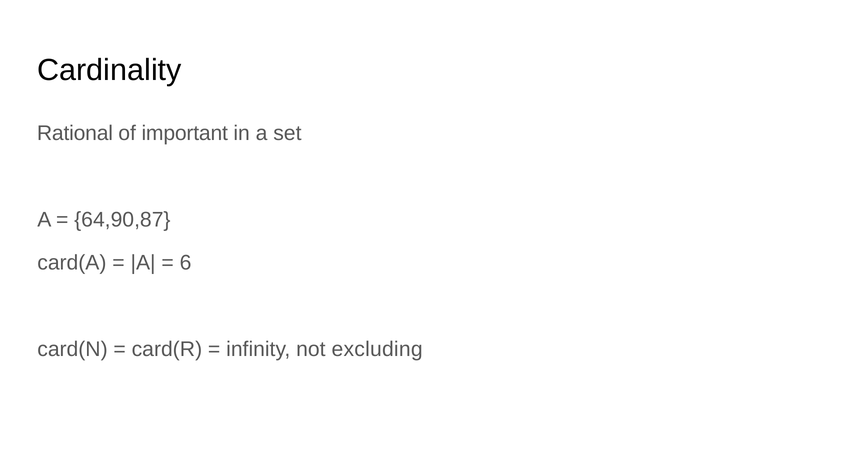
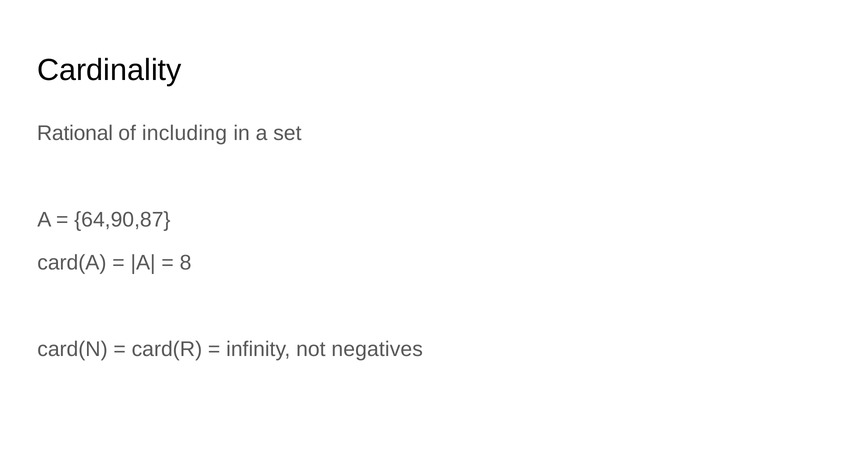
important: important -> including (185, 133)
6: 6 -> 8 (186, 263)
excluding: excluding -> negatives (377, 349)
